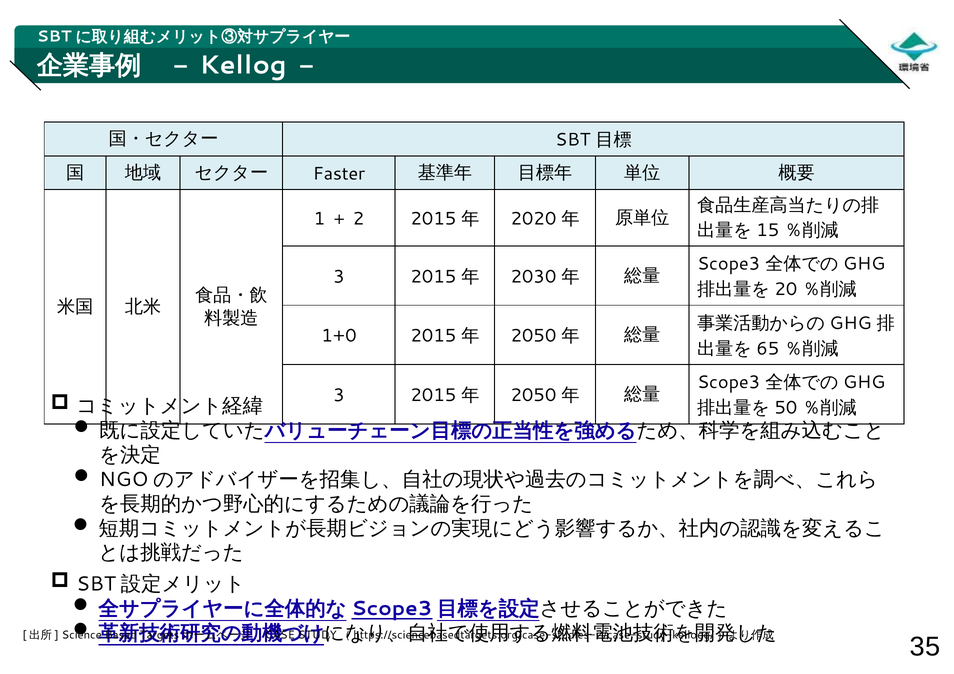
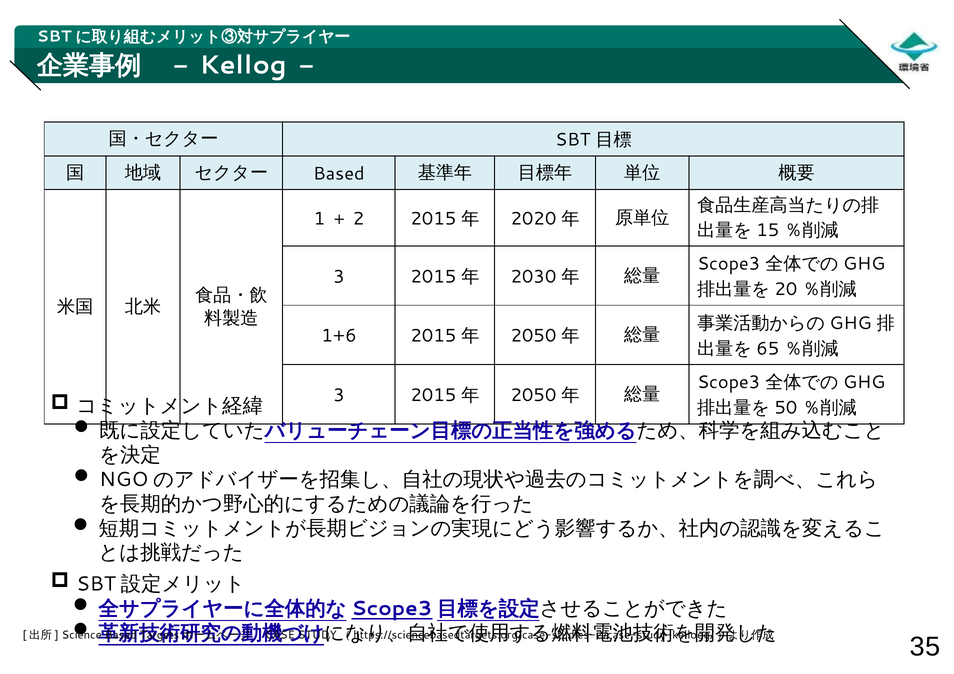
Faster: Faster -> Based (339, 174)
1+0: 1+0 -> 1+6 (339, 336)
